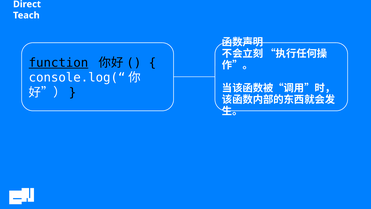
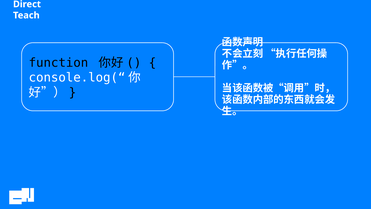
function underline: present -> none (58, 63)
